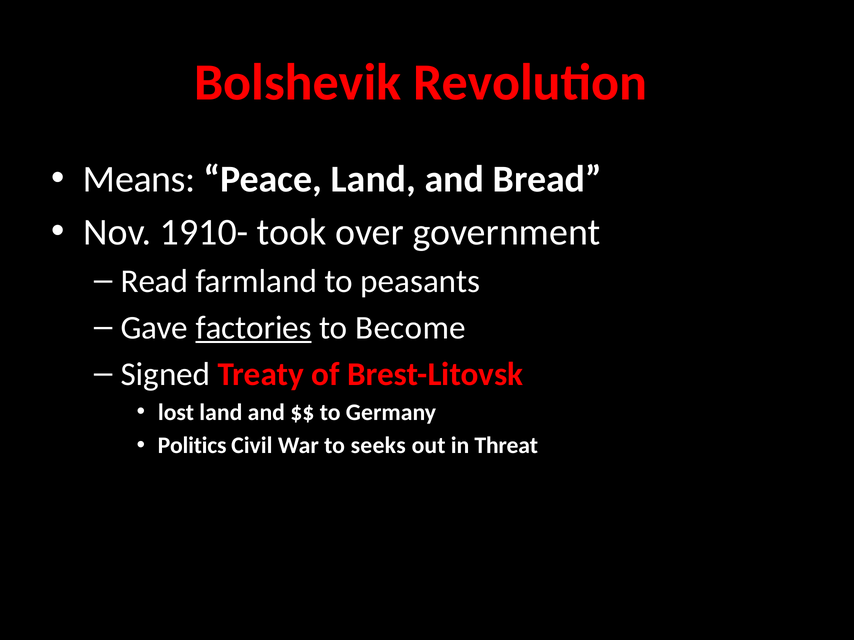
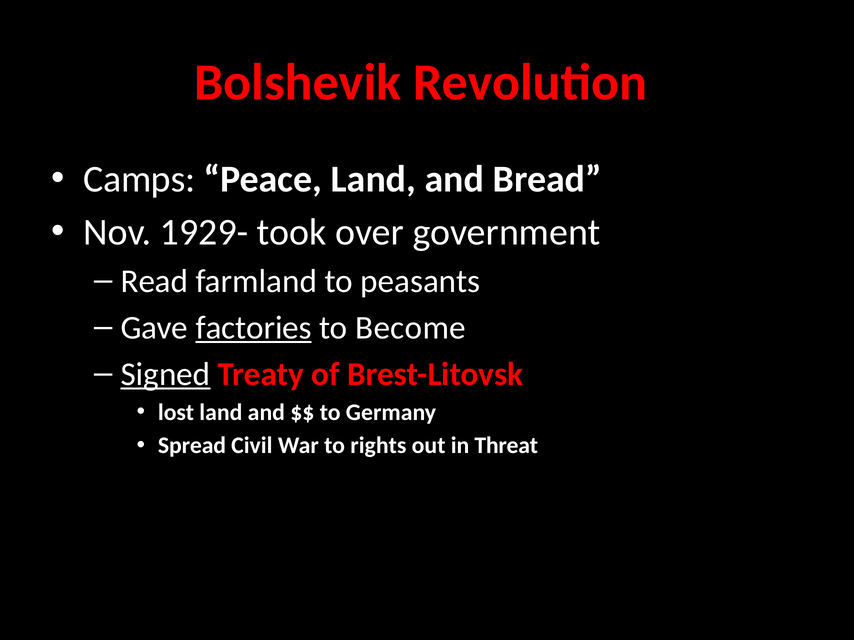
Means: Means -> Camps (139, 179)
1910-: 1910- -> 1929- (204, 232)
Signed underline: none -> present (166, 374)
Politics: Politics -> Spread (192, 446)
seeks: seeks -> rights (378, 446)
